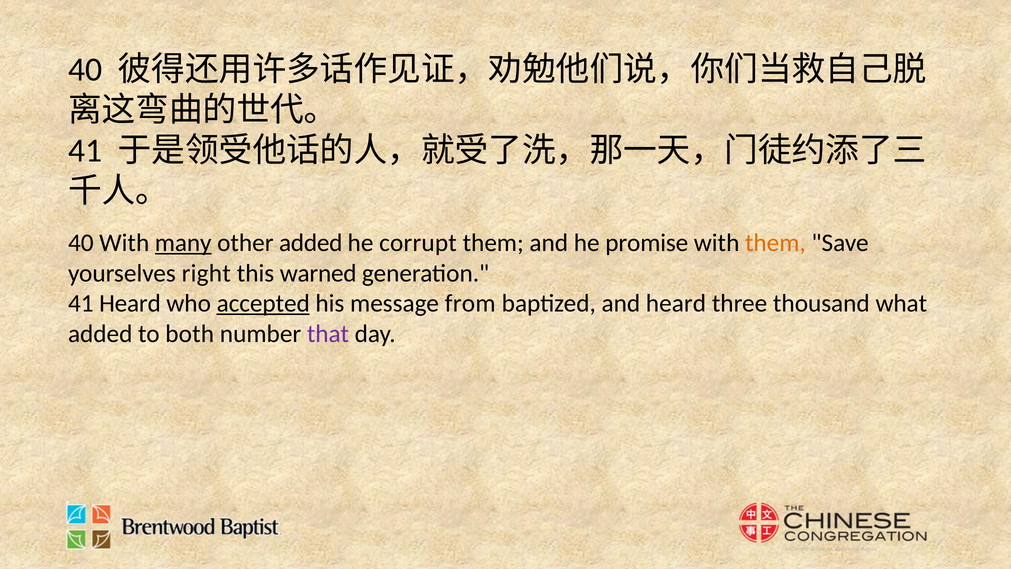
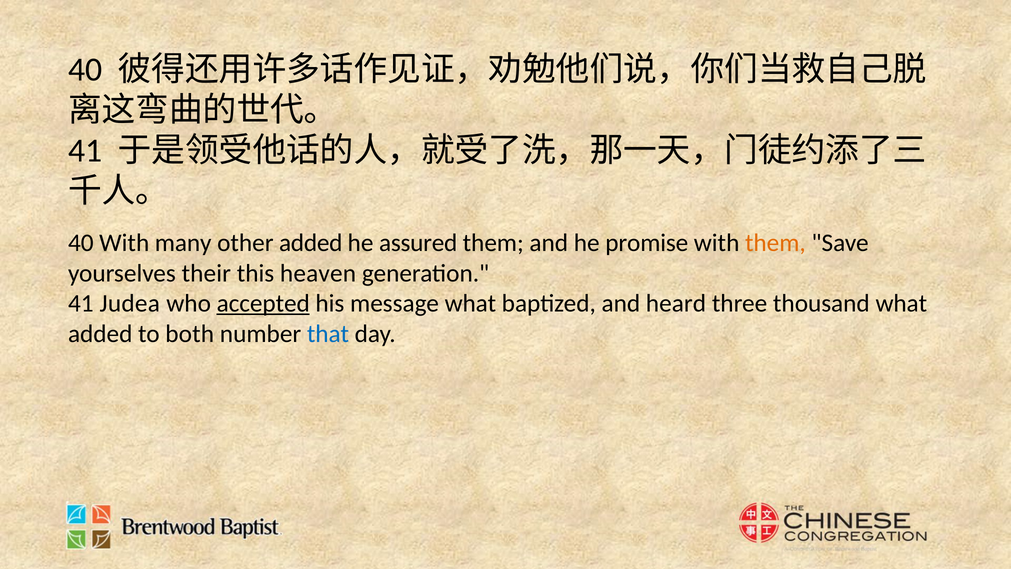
many underline: present -> none (183, 243)
corrupt: corrupt -> assured (418, 243)
right: right -> their (206, 273)
warned: warned -> heaven (318, 273)
41 Heard: Heard -> Judea (130, 303)
message from: from -> what (470, 303)
that colour: purple -> blue (328, 334)
